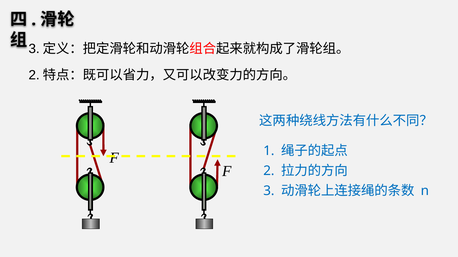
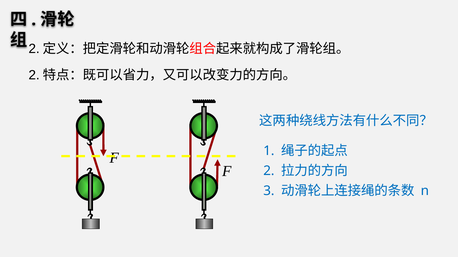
3: 3 -> 2 (34, 49)
